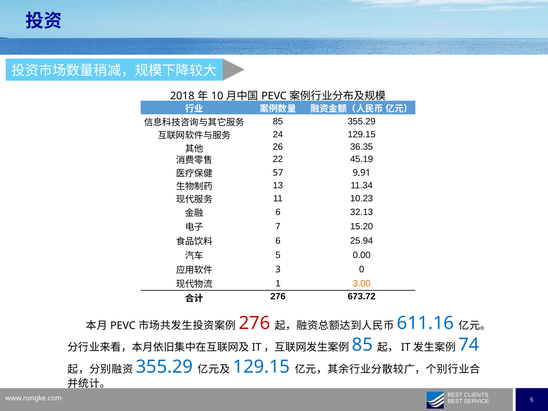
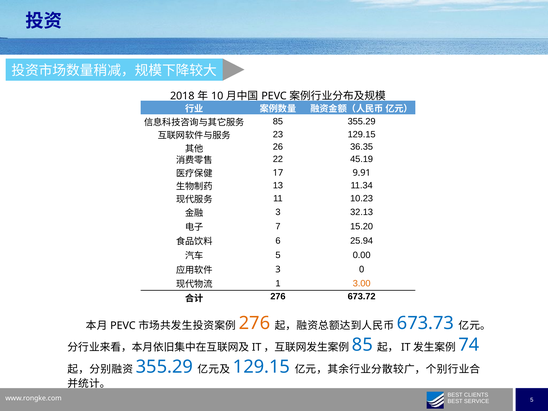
24: 24 -> 23 (278, 135)
57: 57 -> 17 (278, 173)
6: 6 -> 3 (278, 212)
276 colour: red -> orange (254, 323)
611.16: 611.16 -> 673.73 (426, 323)
